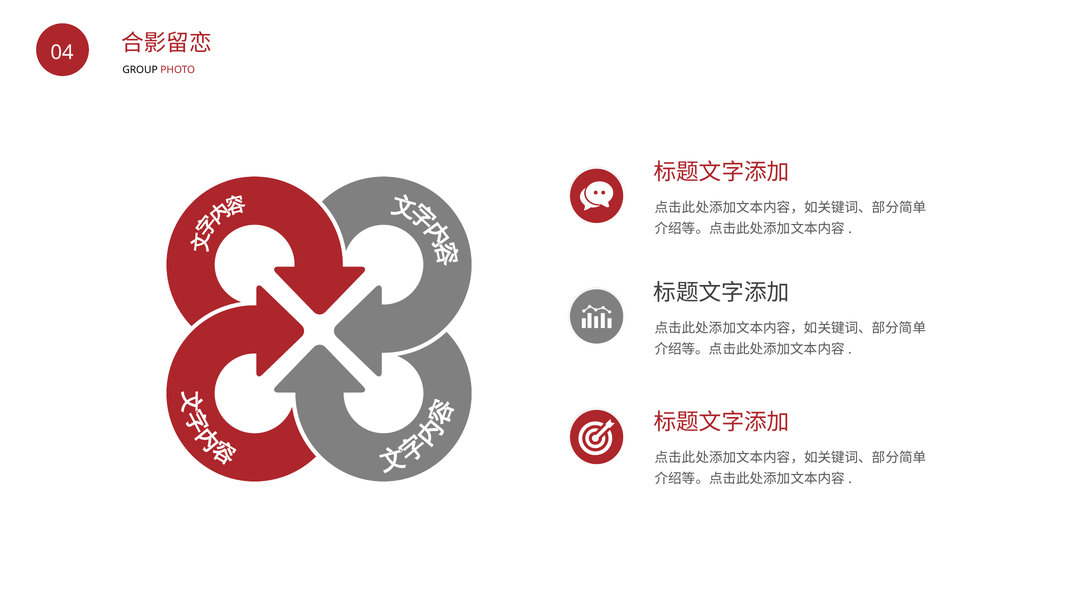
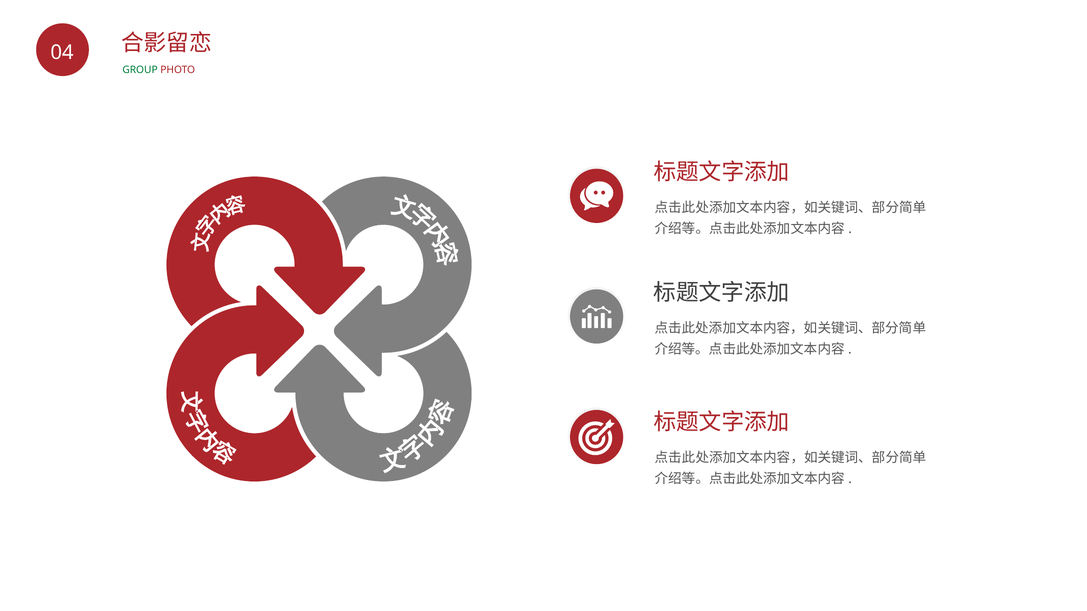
GROUP colour: black -> green (140, 70)
